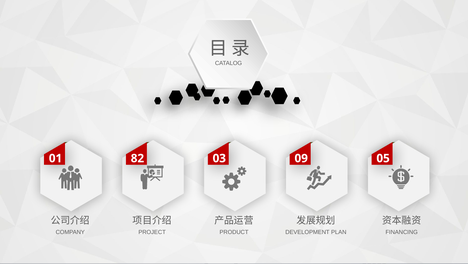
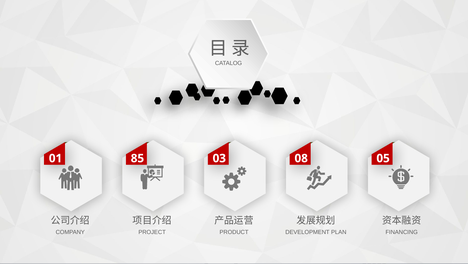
82: 82 -> 85 (137, 158)
09: 09 -> 08 (301, 158)
